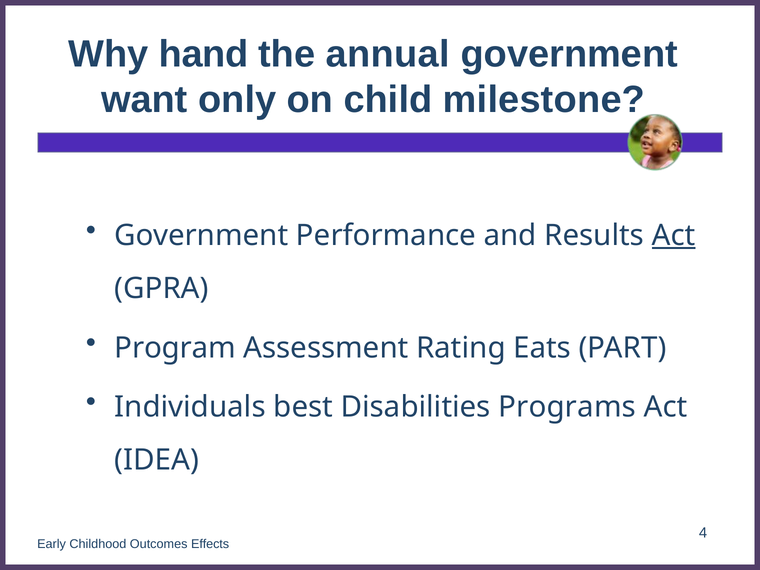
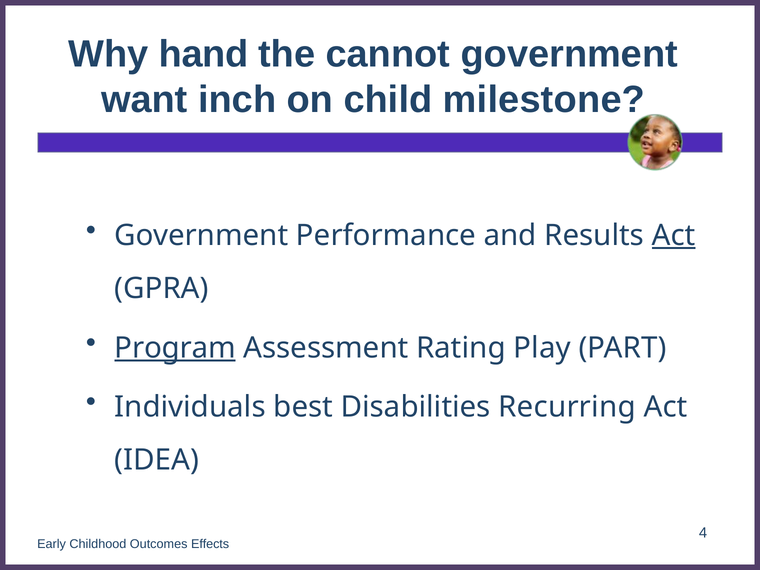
annual: annual -> cannot (388, 54)
only: only -> inch (237, 100)
Program underline: none -> present (175, 348)
Eats: Eats -> Play (542, 348)
Programs: Programs -> Recurring (567, 407)
